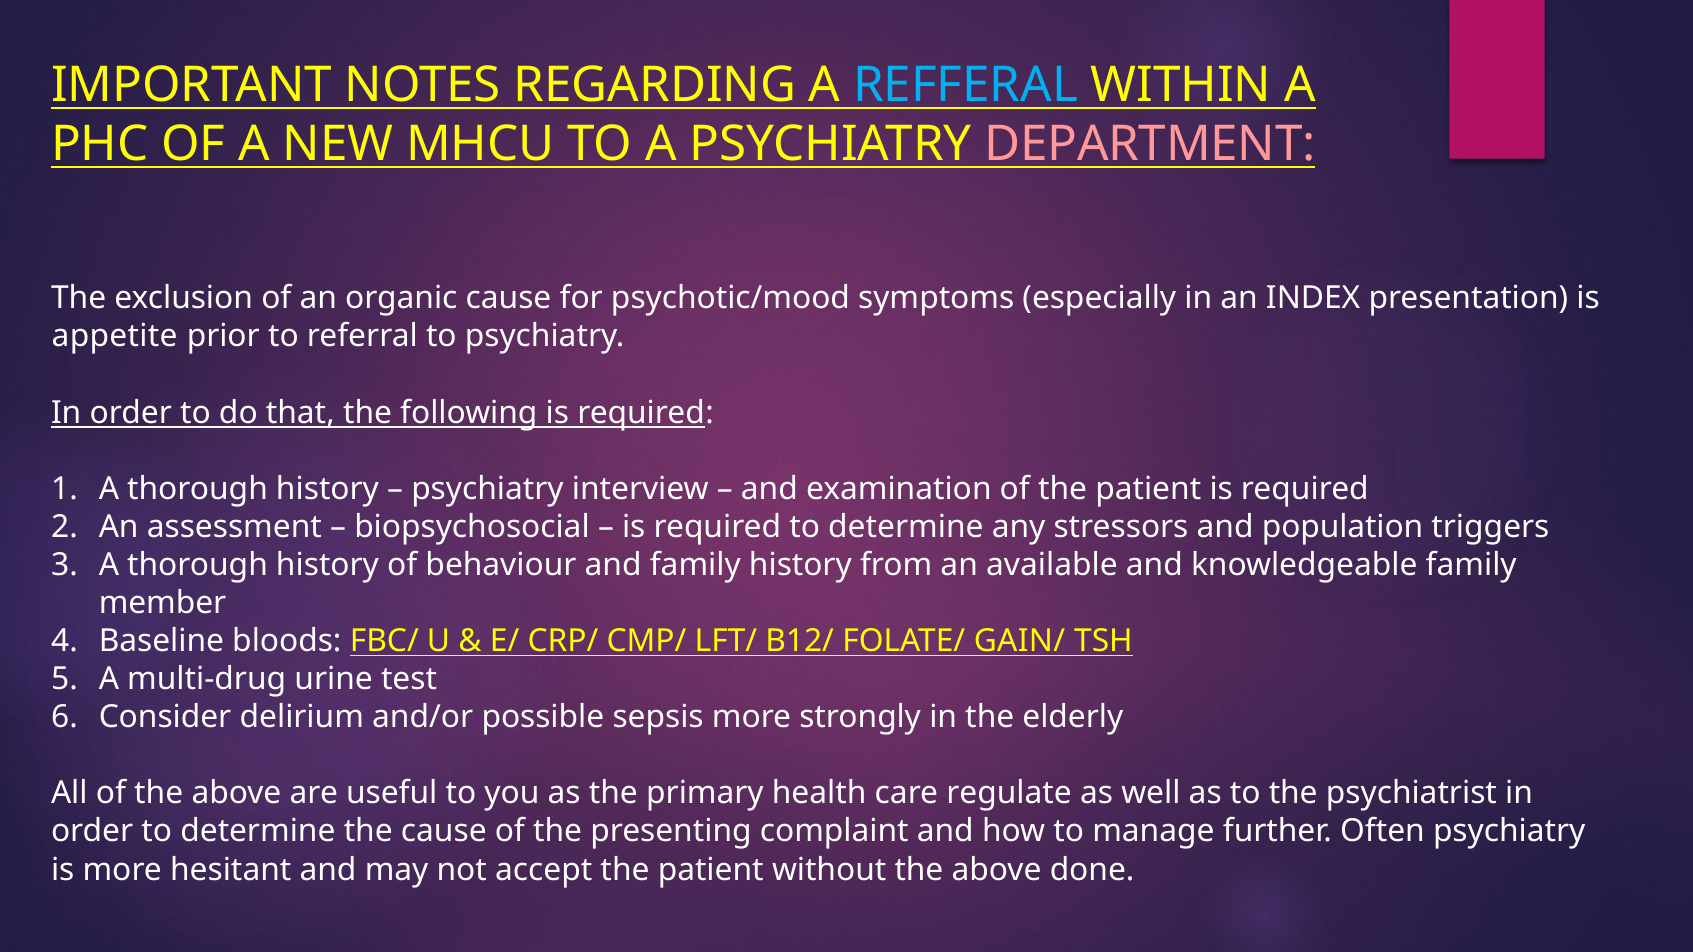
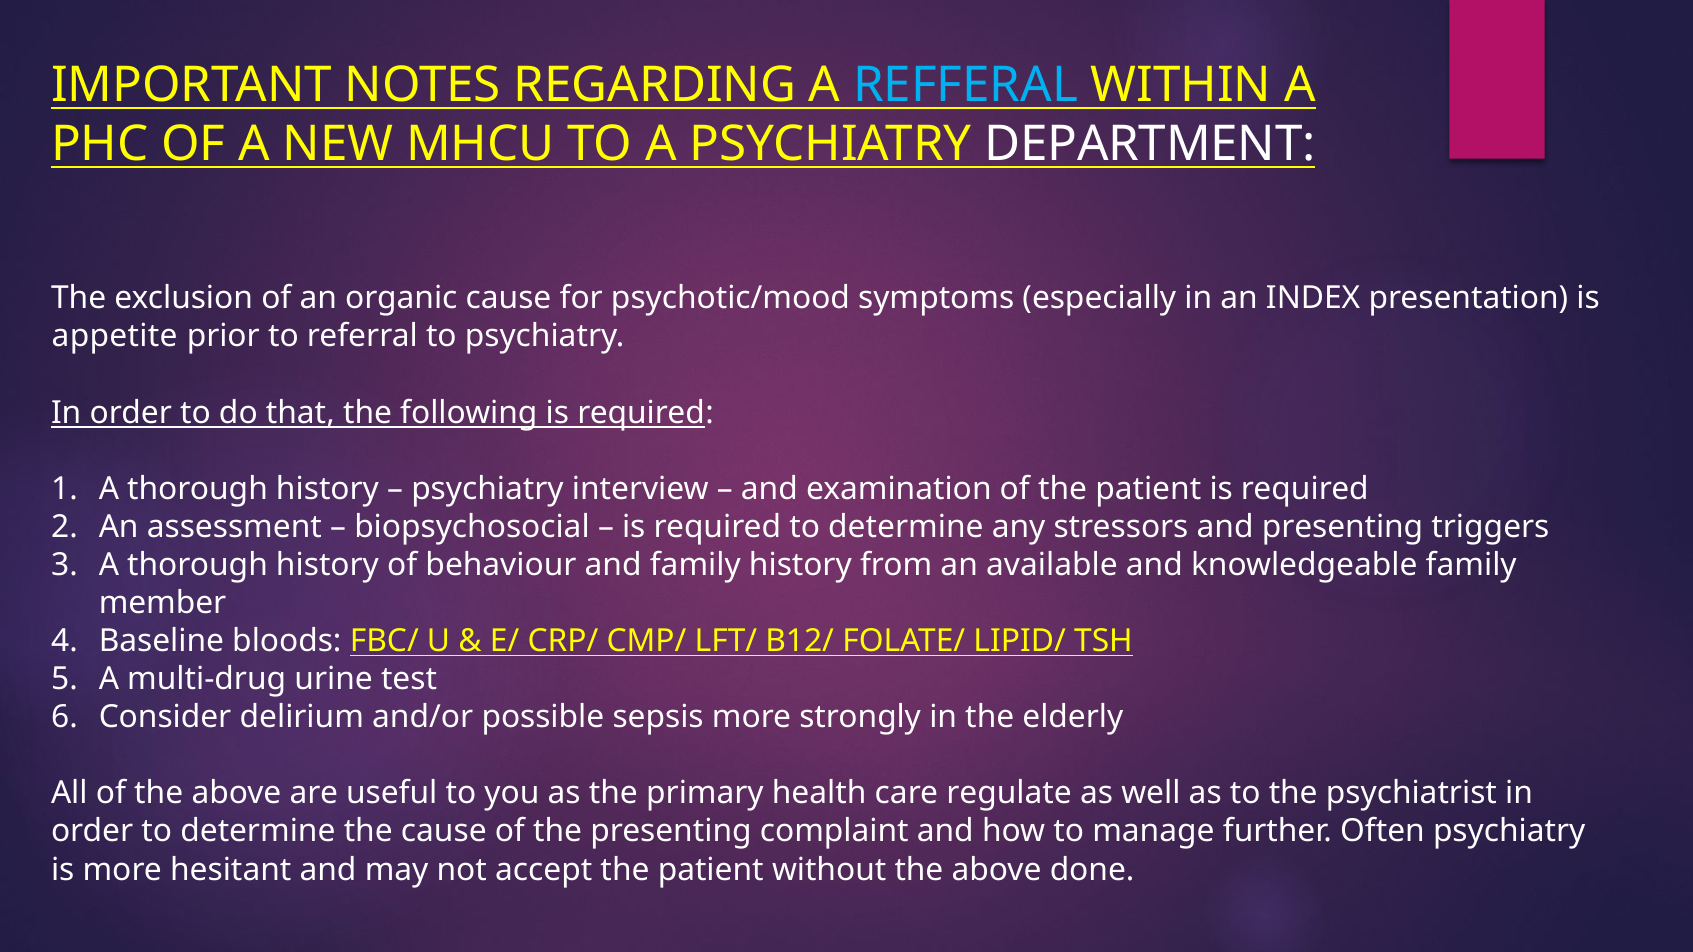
DEPARTMENT colour: pink -> white (1150, 145)
and population: population -> presenting (1343, 527)
GAIN/: GAIN/ -> LIPID/ (1020, 641)
